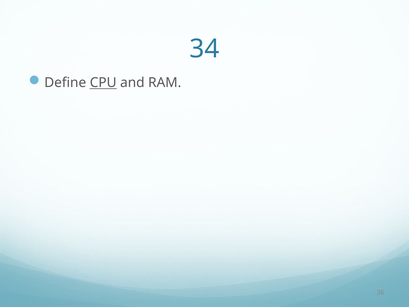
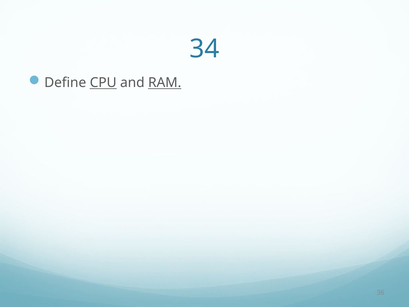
RAM underline: none -> present (165, 83)
